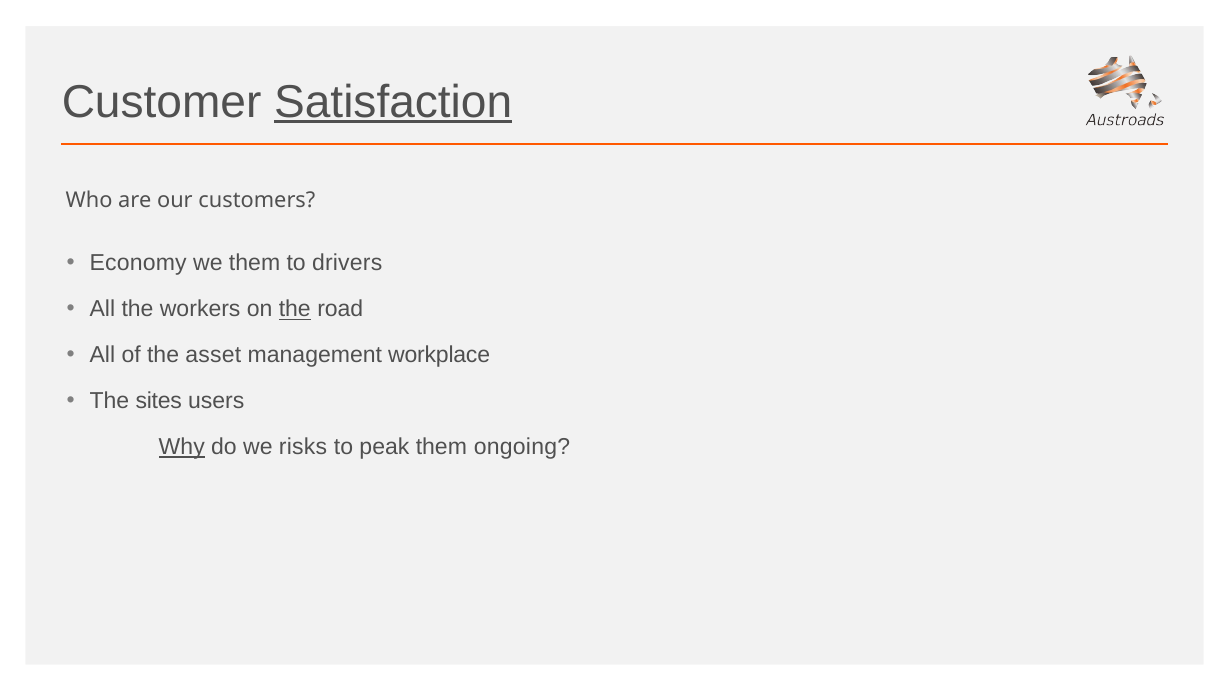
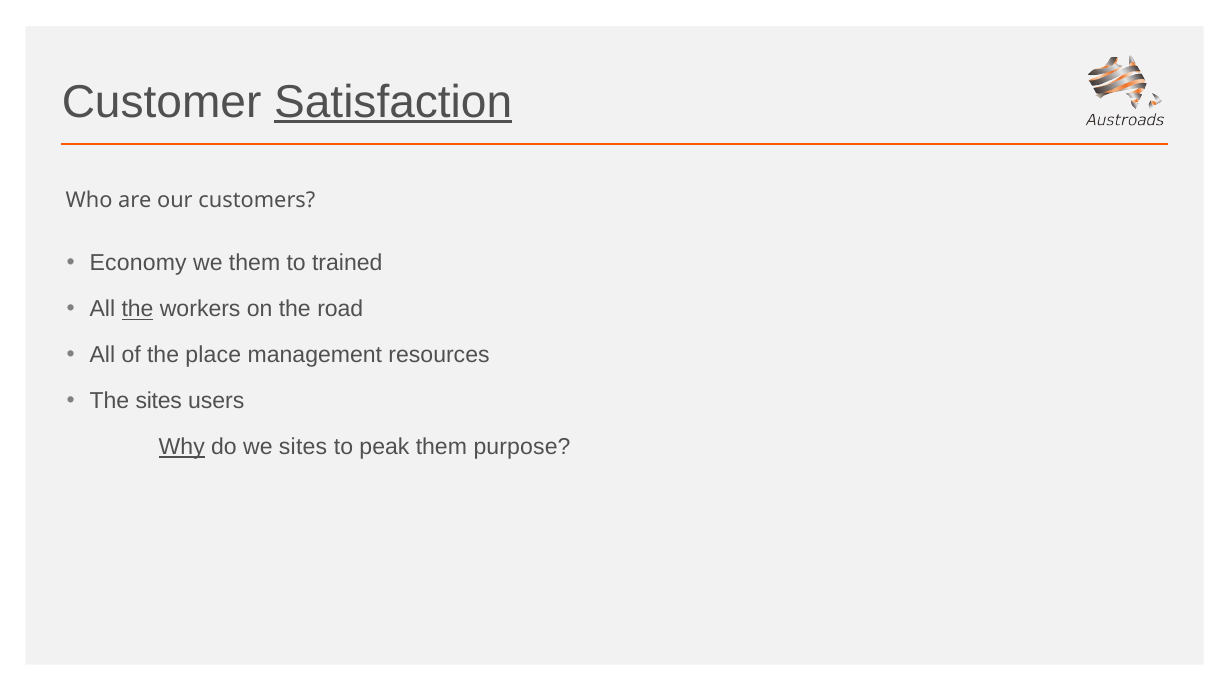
drivers: drivers -> trained (347, 264)
the underline: none -> present (138, 309)
the underline: present -> none (295, 309)
asset: asset -> place (213, 355)
workplace: workplace -> resources (439, 355)
we risks: risks -> sites (303, 447)
ongoing: ongoing -> purpose (522, 447)
